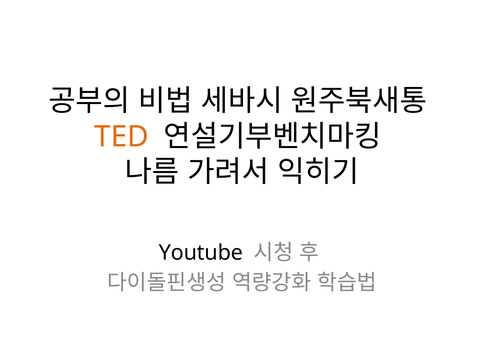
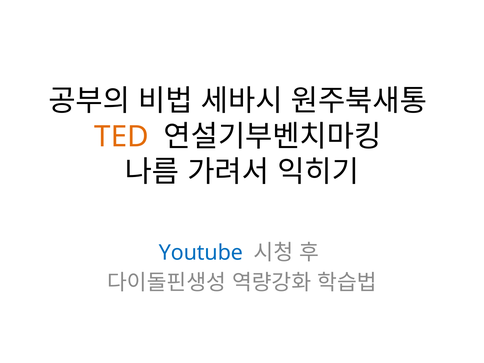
Youtube colour: black -> blue (201, 253)
